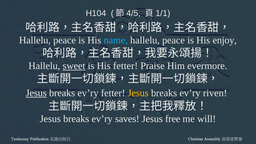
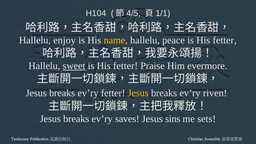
peace: peace -> enjoy (65, 40)
name colour: light blue -> yellow (116, 40)
enjoy: enjoy -> fetter (225, 40)
Jesus underline: present -> none (36, 93)
free: free -> sins (173, 119)
will: will -> sets (207, 119)
